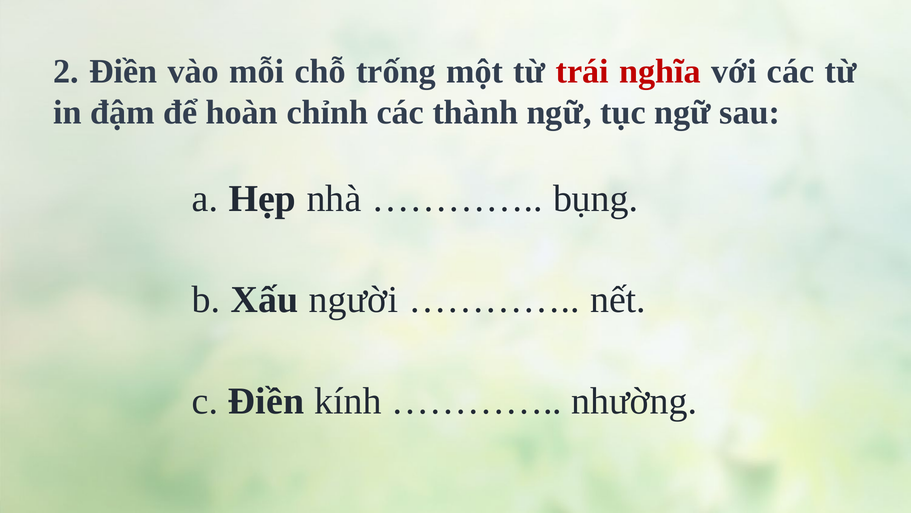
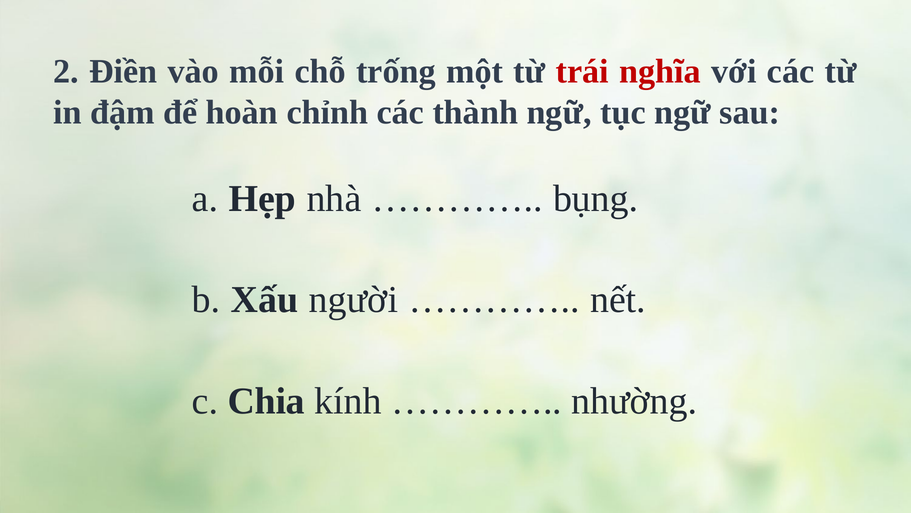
c Điền: Điền -> Chia (266, 401)
